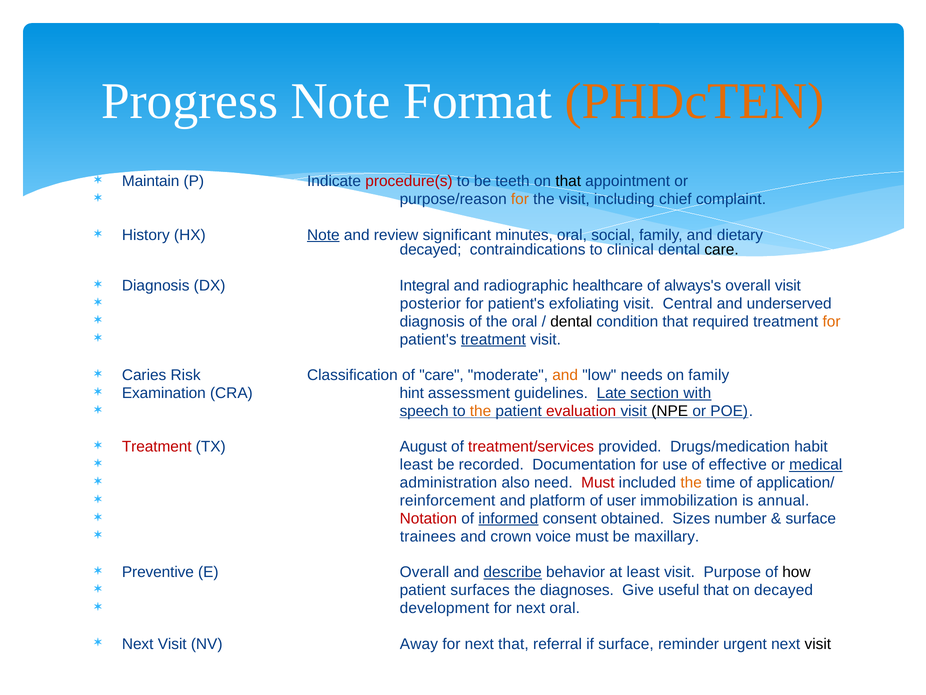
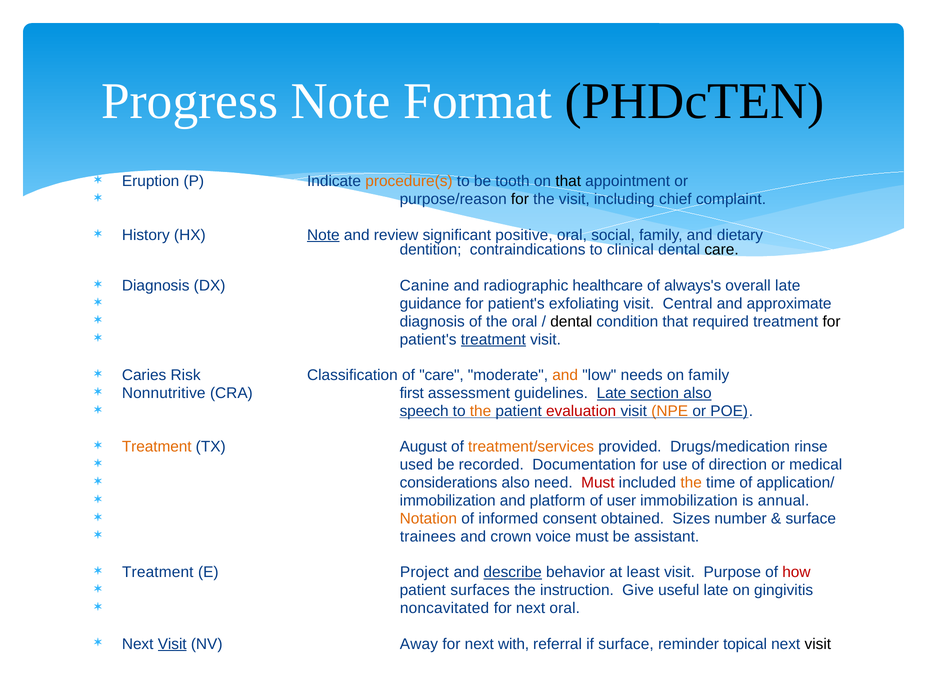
PHDcTEN colour: orange -> black (694, 101)
Maintain: Maintain -> Eruption (151, 181)
procedure(s colour: red -> orange (409, 181)
teeth: teeth -> tooth (512, 181)
for colour: orange -> black (520, 199)
minutes: minutes -> positive (524, 235)
decayed: decayed -> dentition (431, 250)
Integral: Integral -> Canine (424, 285)
overall visit: visit -> late (788, 285)
posterior: posterior -> guidance (431, 303)
underserved: underserved -> approximate (789, 303)
for colour: orange -> black (832, 321)
Examination: Examination -> Nonnutritive (164, 393)
hint: hint -> first (412, 393)
section with: with -> also (697, 393)
NPE colour: black -> orange (670, 411)
Treatment colour: red -> orange (157, 447)
treatment/services colour: red -> orange (531, 447)
habit: habit -> rinse (811, 447)
least: least -> used (416, 464)
effective: effective -> direction (738, 464)
medical underline: present -> none (816, 464)
administration: administration -> considerations (449, 482)
reinforcement: reinforcement -> immobilization (448, 500)
Notation colour: red -> orange (428, 518)
informed underline: present -> none (508, 518)
maxillary: maxillary -> assistant (667, 536)
Preventive: Preventive -> Treatment (158, 572)
E Overall: Overall -> Project (424, 572)
how colour: black -> red (796, 572)
diagnoses: diagnoses -> instruction (577, 590)
useful that: that -> late (716, 590)
on decayed: decayed -> gingivitis (784, 590)
development: development -> noncavitated (445, 608)
Visit underline: none -> present (172, 643)
next that: that -> with (514, 643)
urgent: urgent -> topical (745, 643)
